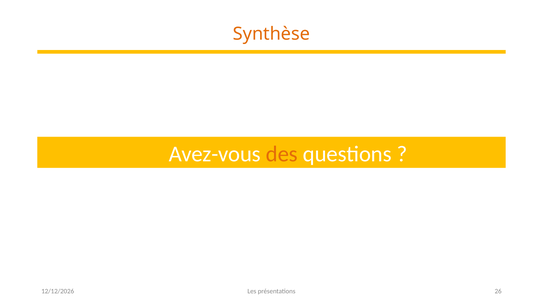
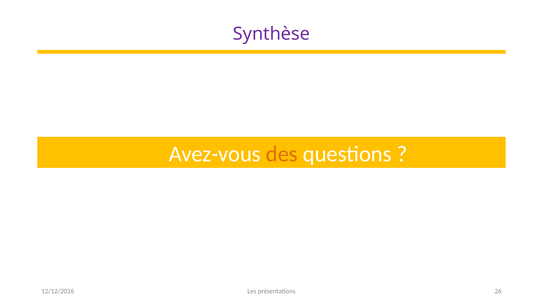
Synthèse colour: orange -> purple (271, 34)
